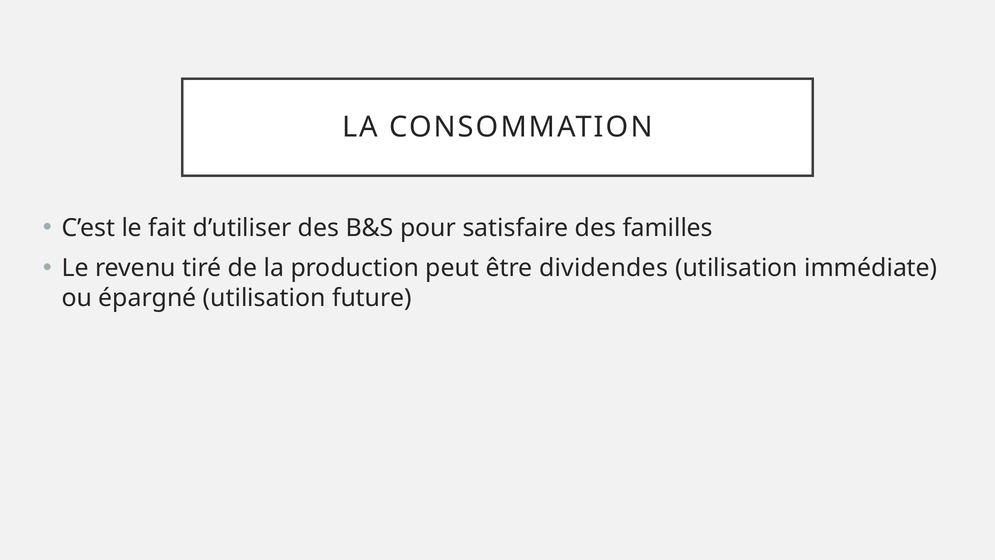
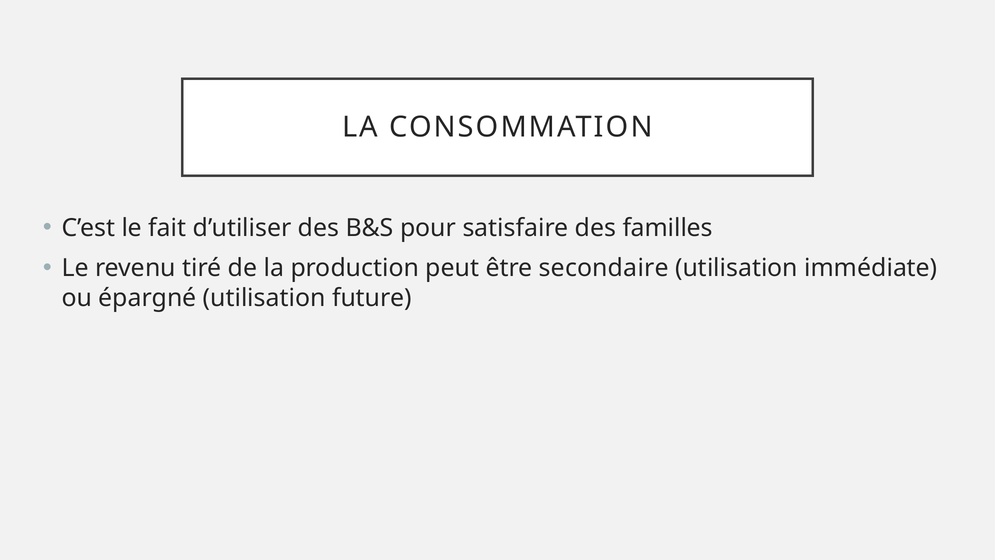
dividendes: dividendes -> secondaire (604, 268)
